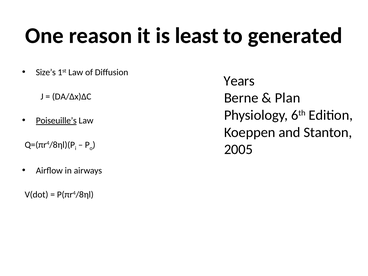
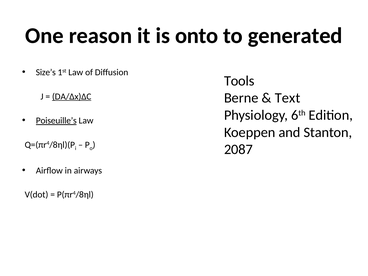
least: least -> onto (197, 36)
Years: Years -> Tools (239, 81)
Plan: Plan -> Text (288, 98)
DA/Δx)ΔC underline: none -> present (72, 97)
2005: 2005 -> 2087 (238, 150)
